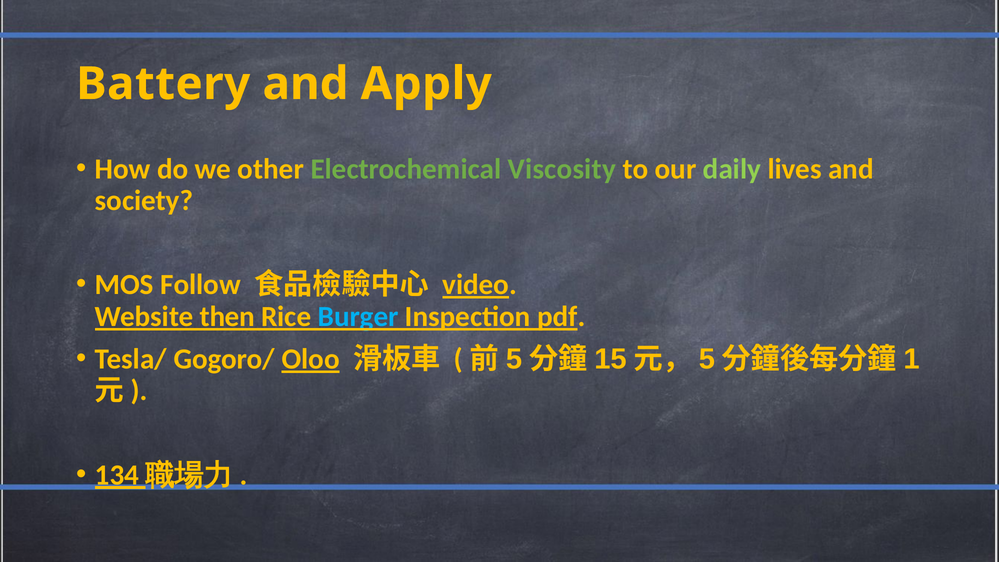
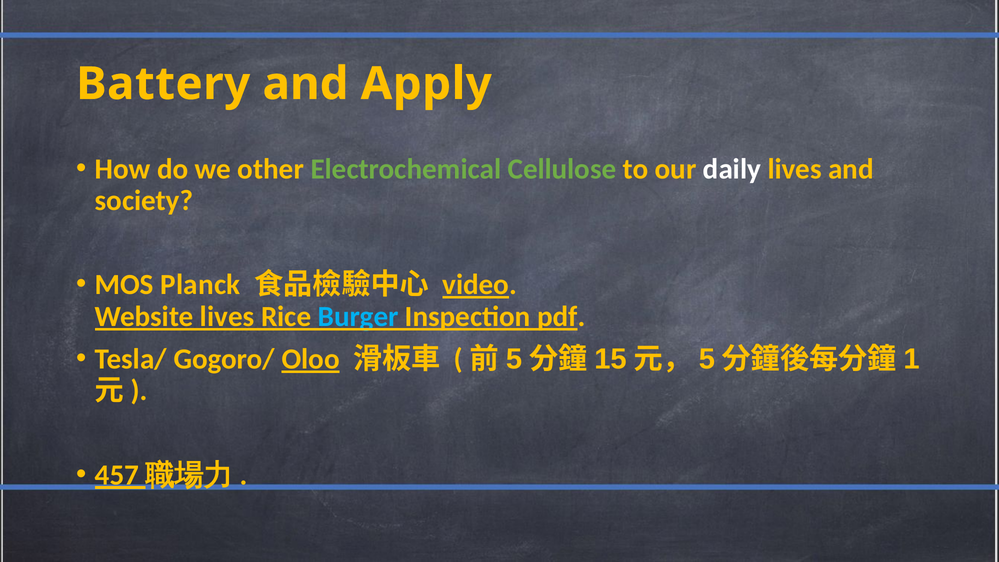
Viscosity: Viscosity -> Cellulose (562, 169)
daily colour: light green -> white (732, 169)
Follow: Follow -> Planck (200, 285)
Website then: then -> lives (227, 317)
134: 134 -> 457 (117, 475)
